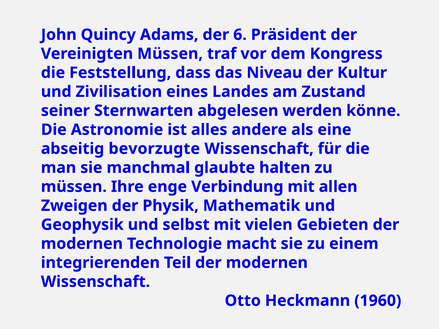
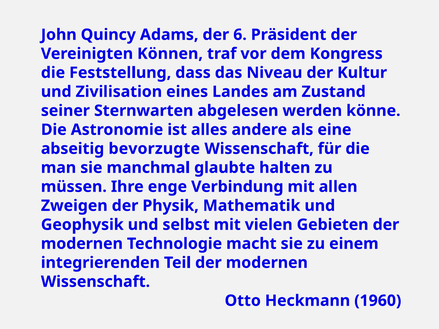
Vereinigten Müssen: Müssen -> Können (170, 54)
